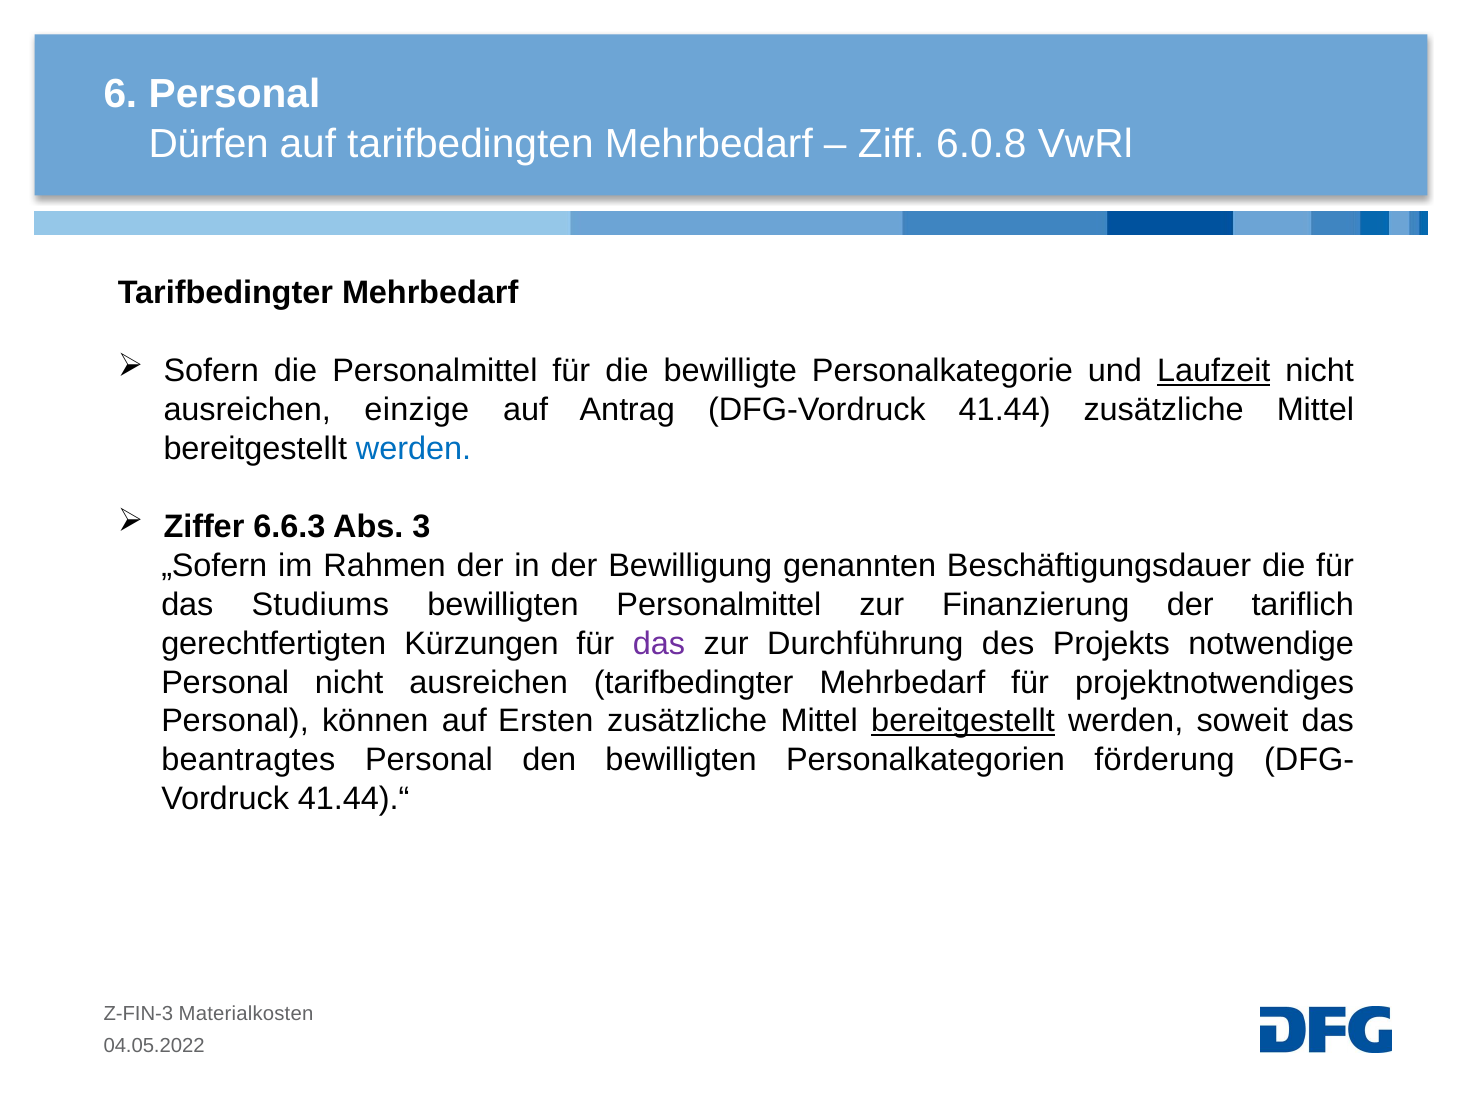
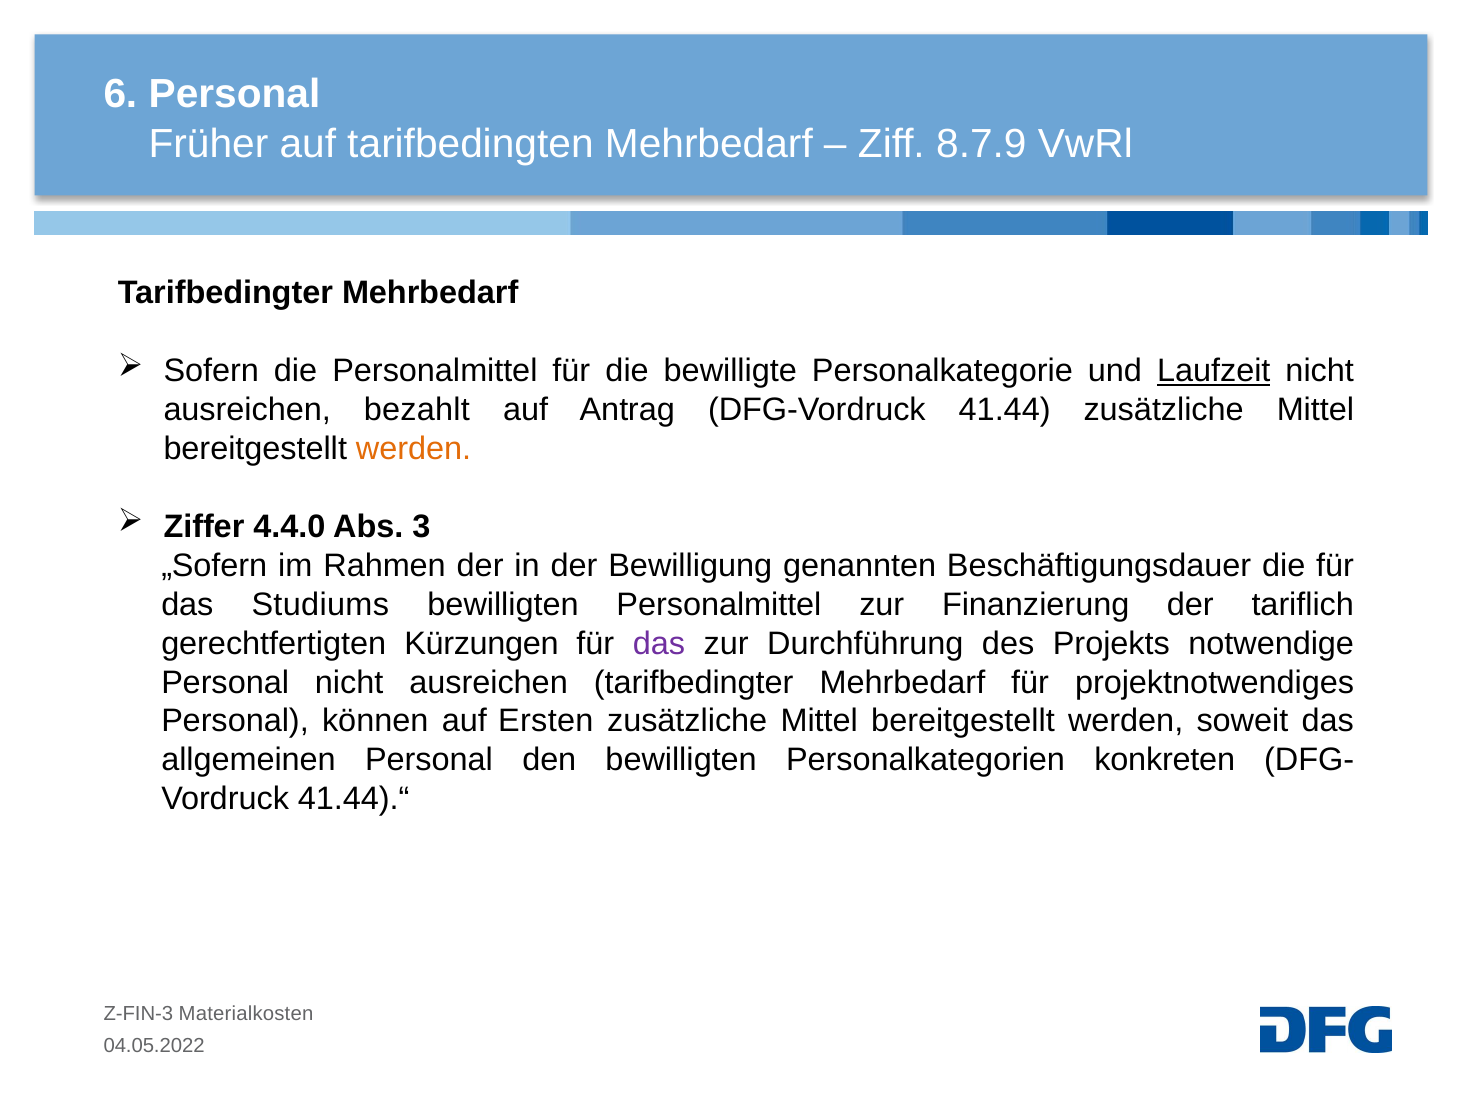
Dürfen: Dürfen -> Früher (208, 144)
6.0.8: 6.0.8 -> 8.7.9 (981, 144)
einzige: einzige -> bezahlt (417, 410)
werden colour: blue -> orange (414, 449)
6.6.3: 6.6.3 -> 4.4.0 (289, 527)
bereitgestellt underline: present -> none (963, 722)
beantragtes: beantragtes -> allgemeinen (249, 761)
förderung: förderung -> konkreten (1165, 761)
